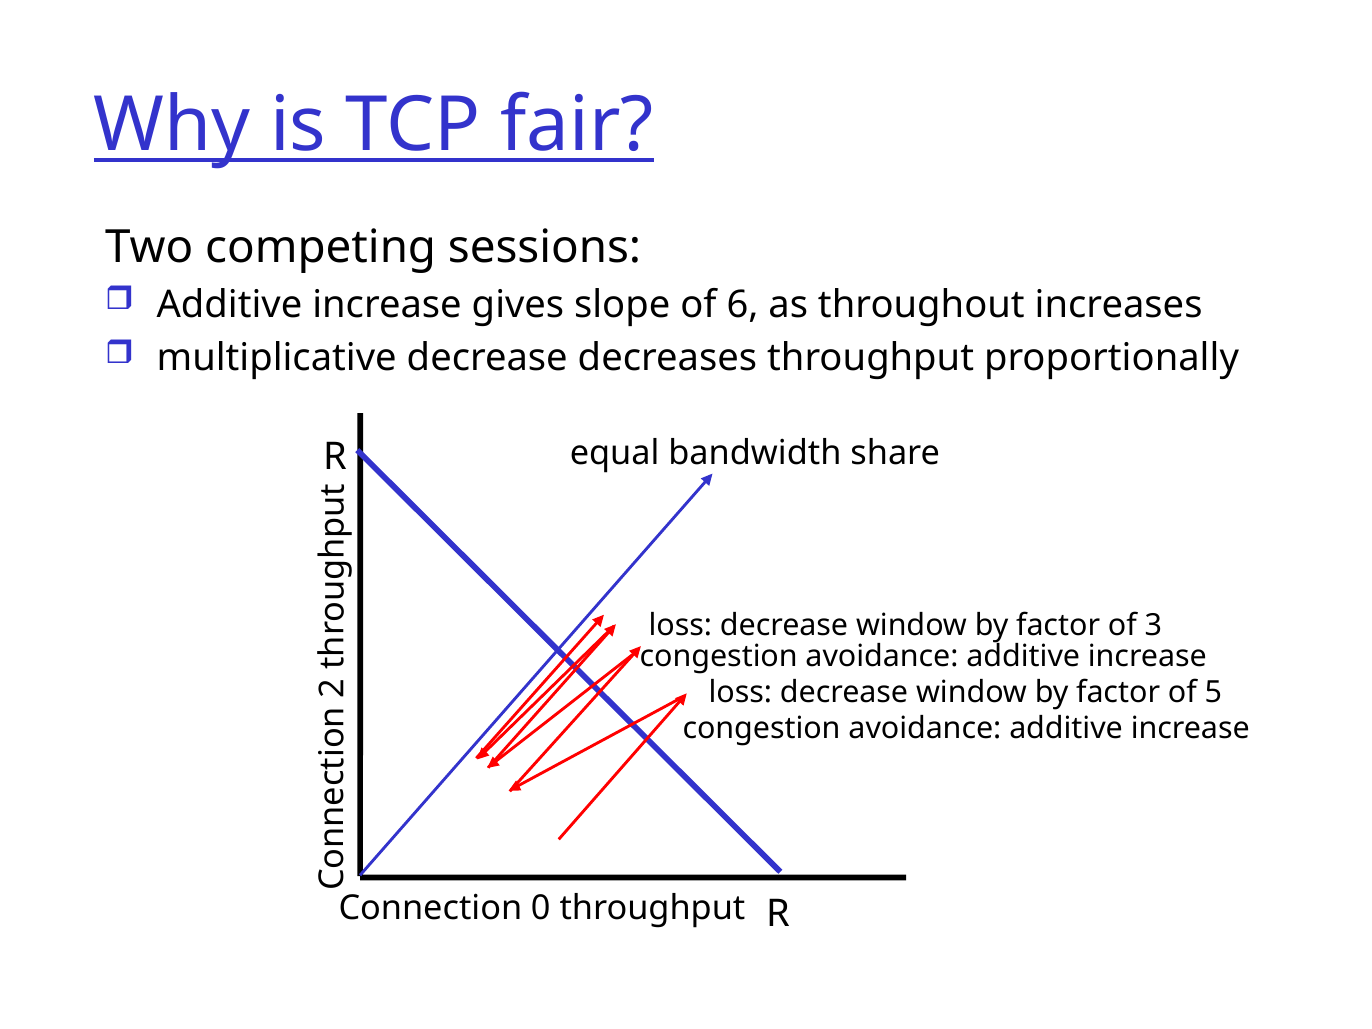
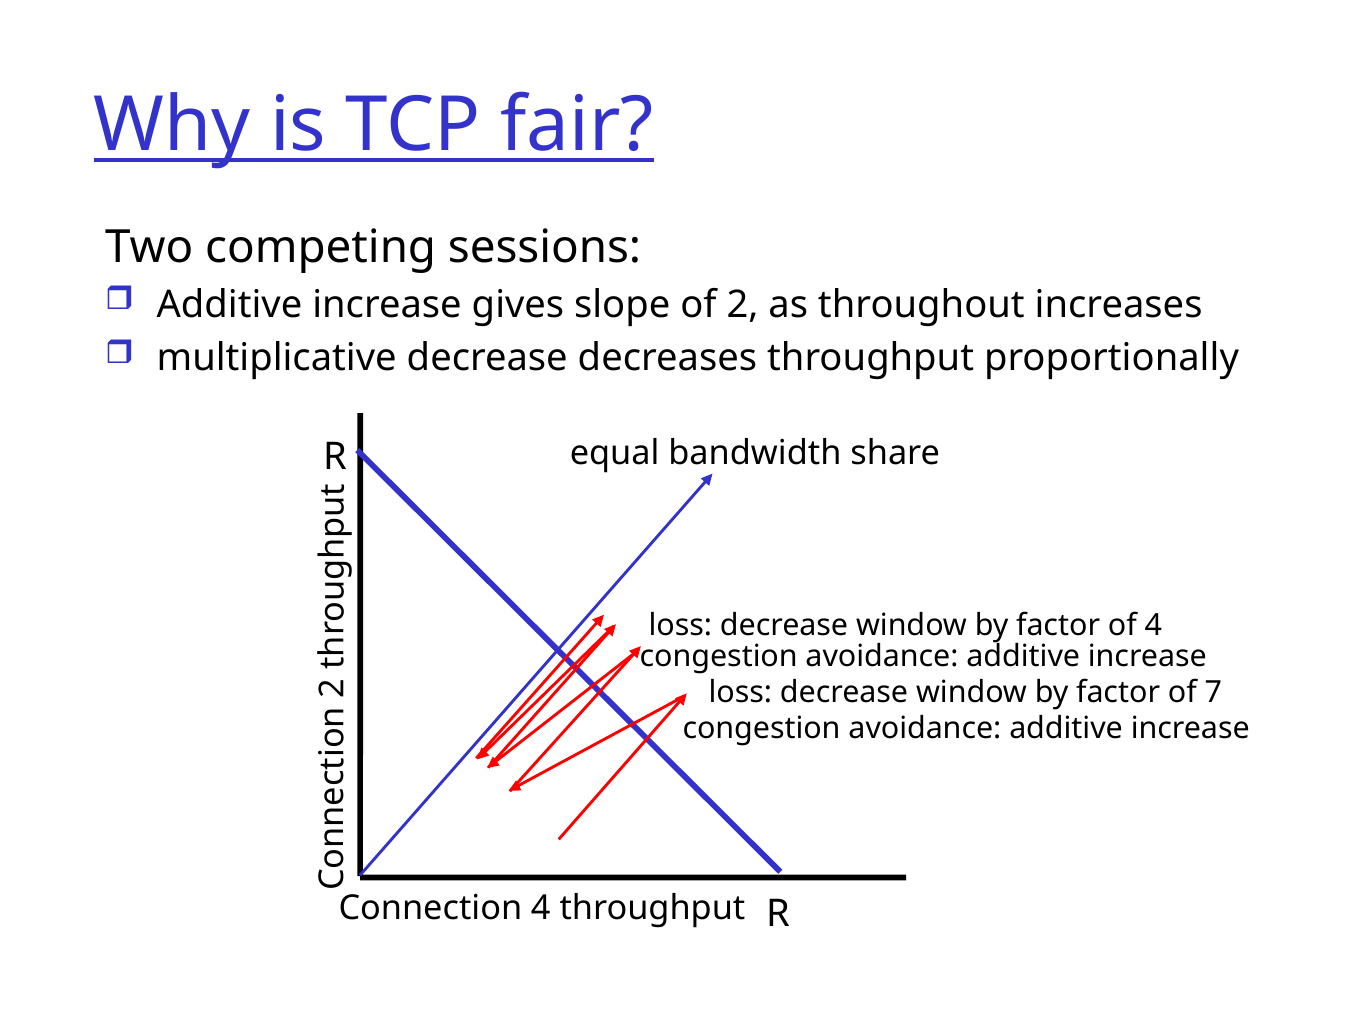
of 6: 6 -> 2 (743, 305)
of 3: 3 -> 4 (1153, 626)
5: 5 -> 7 (1213, 693)
Connection 0: 0 -> 4 (541, 909)
